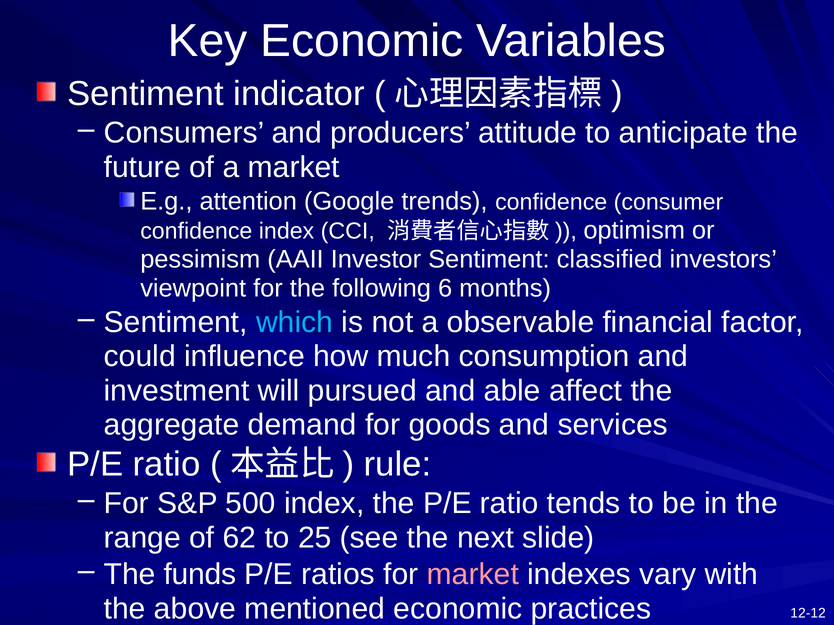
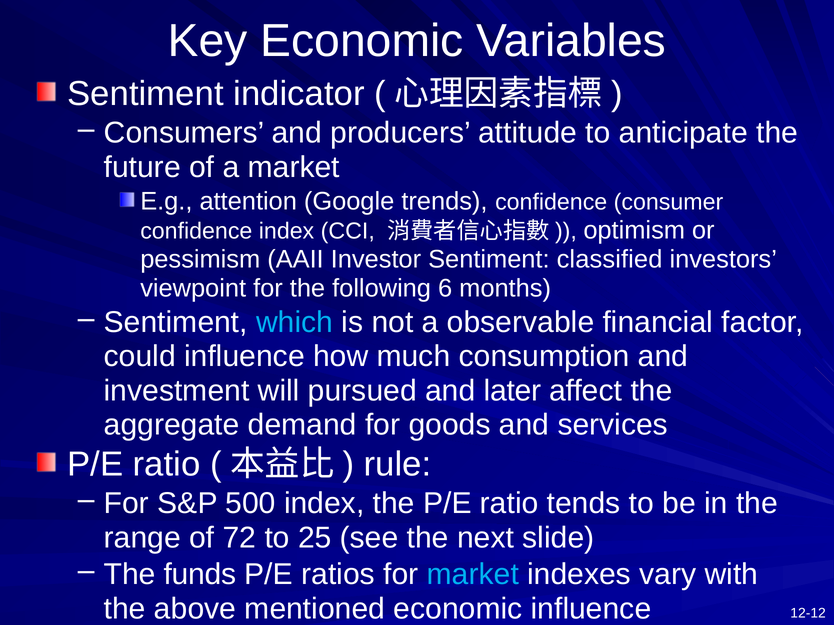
able: able -> later (512, 391)
62: 62 -> 72 (239, 538)
market colour: pink -> light blue (473, 575)
economic practices: practices -> influence (591, 609)
